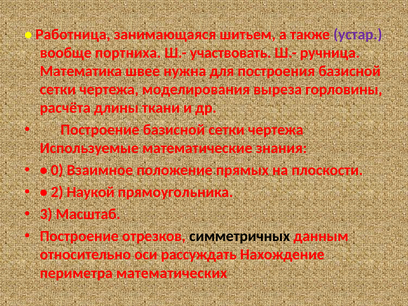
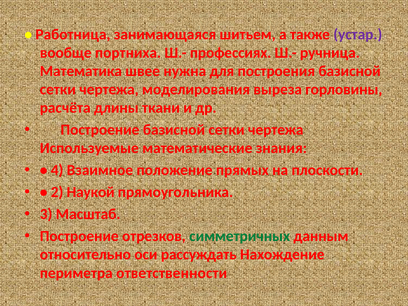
участвовать: участвовать -> профессиях (231, 53)
0: 0 -> 4 (57, 170)
симметричных colour: black -> green (240, 236)
математических: математических -> ответственности (172, 273)
